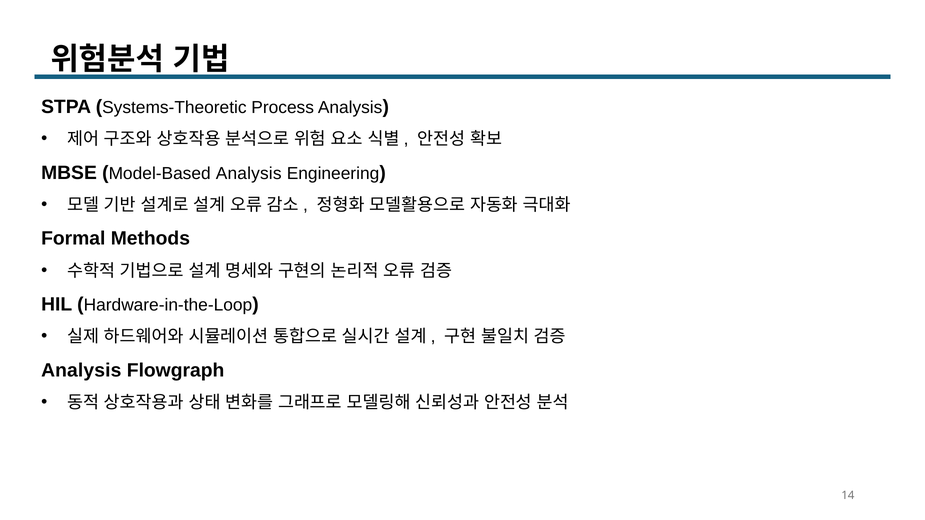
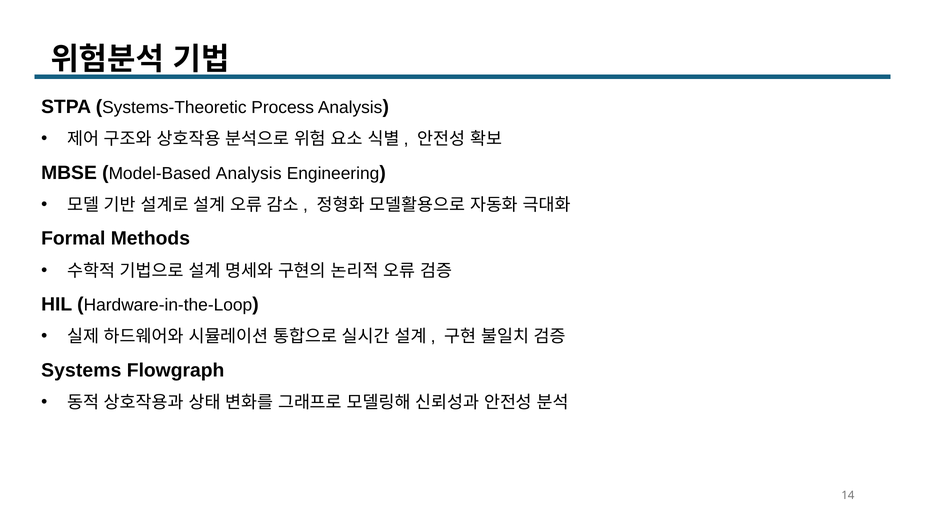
Analysis: Analysis -> Systems (81, 371)
